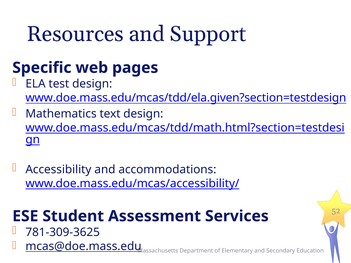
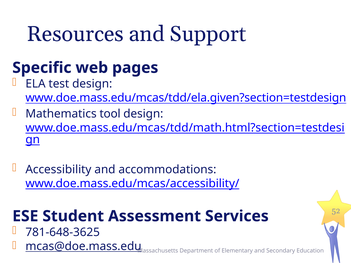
text: text -> tool (110, 114)
781-309-3625: 781-309-3625 -> 781-648-3625 (63, 232)
